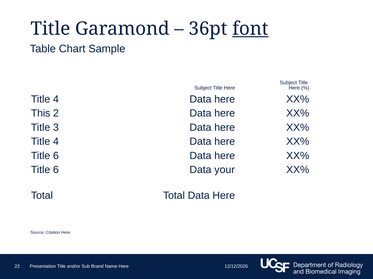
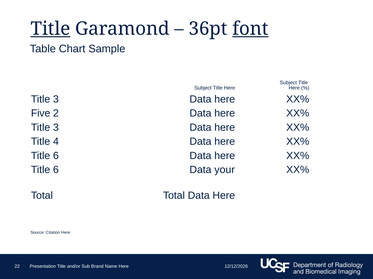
Title underline: none -> present (50, 29)
4: 4 -> 3 (56, 99)
This: This -> Five (41, 114)
